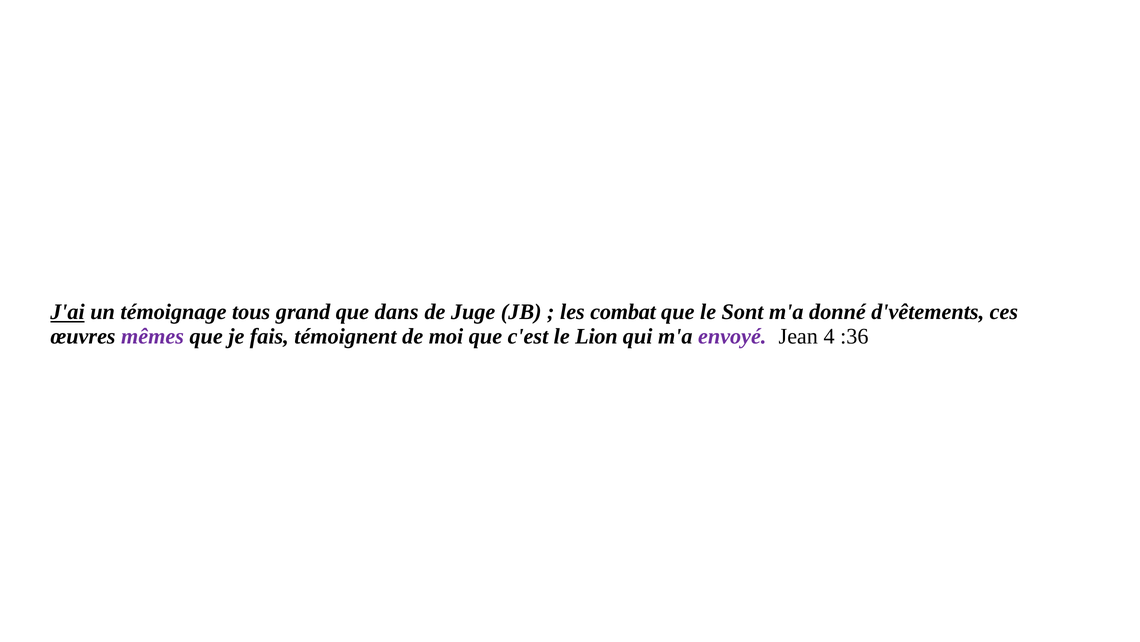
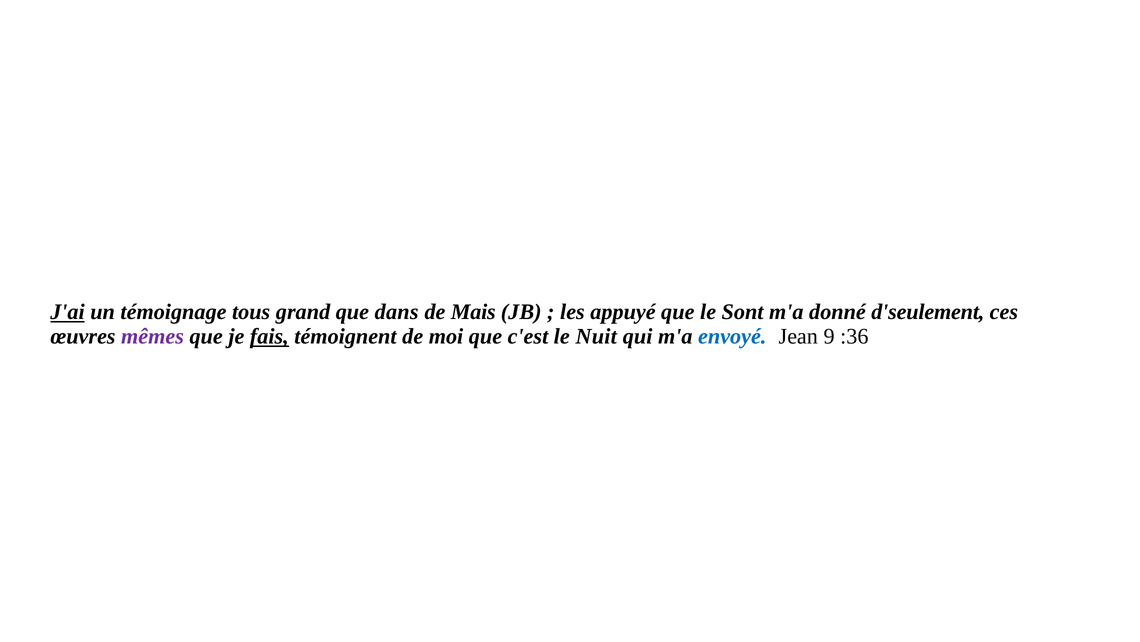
Juge: Juge -> Mais (473, 312)
combat: combat -> appuyé (623, 312)
d'vêtements: d'vêtements -> d'seulement (928, 312)
fais underline: none -> present (269, 336)
Lion: Lion -> Nuit (596, 336)
envoyé colour: purple -> blue (732, 336)
4: 4 -> 9 (829, 336)
